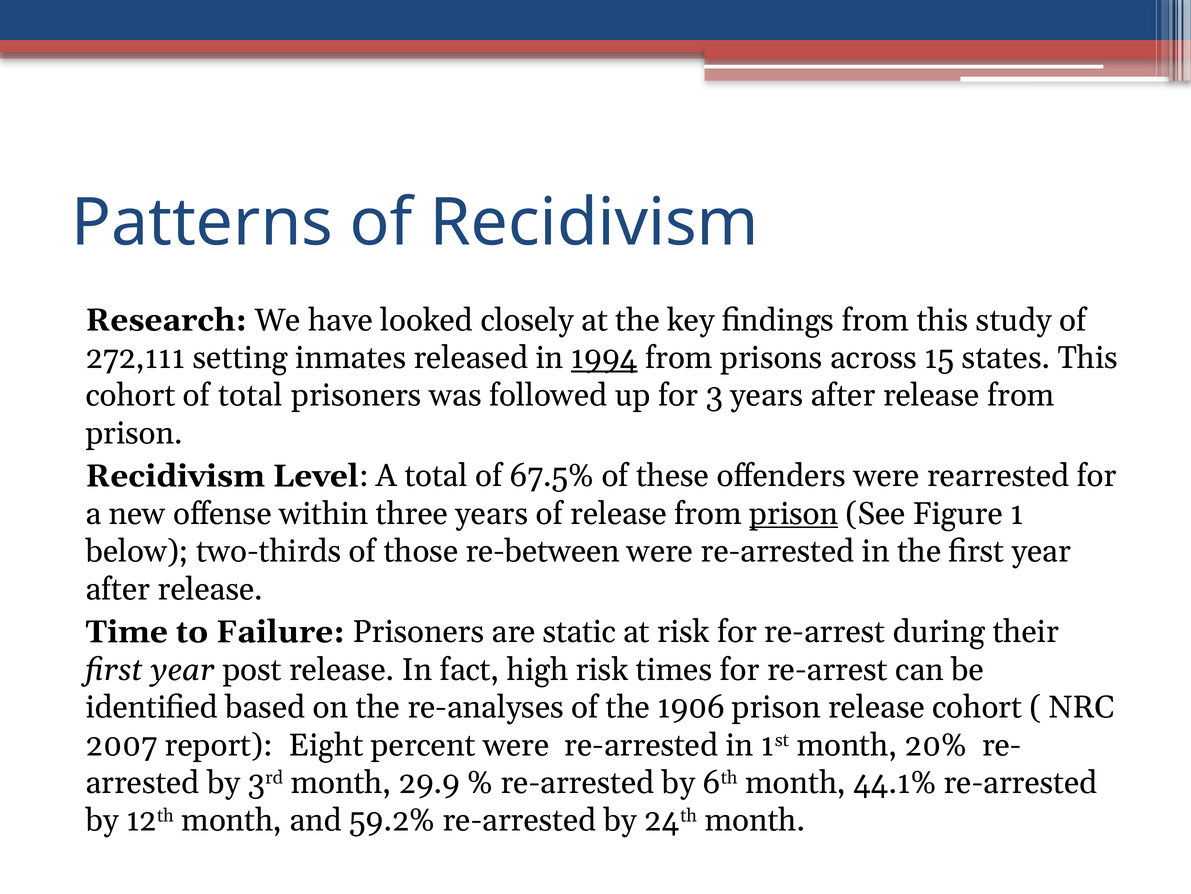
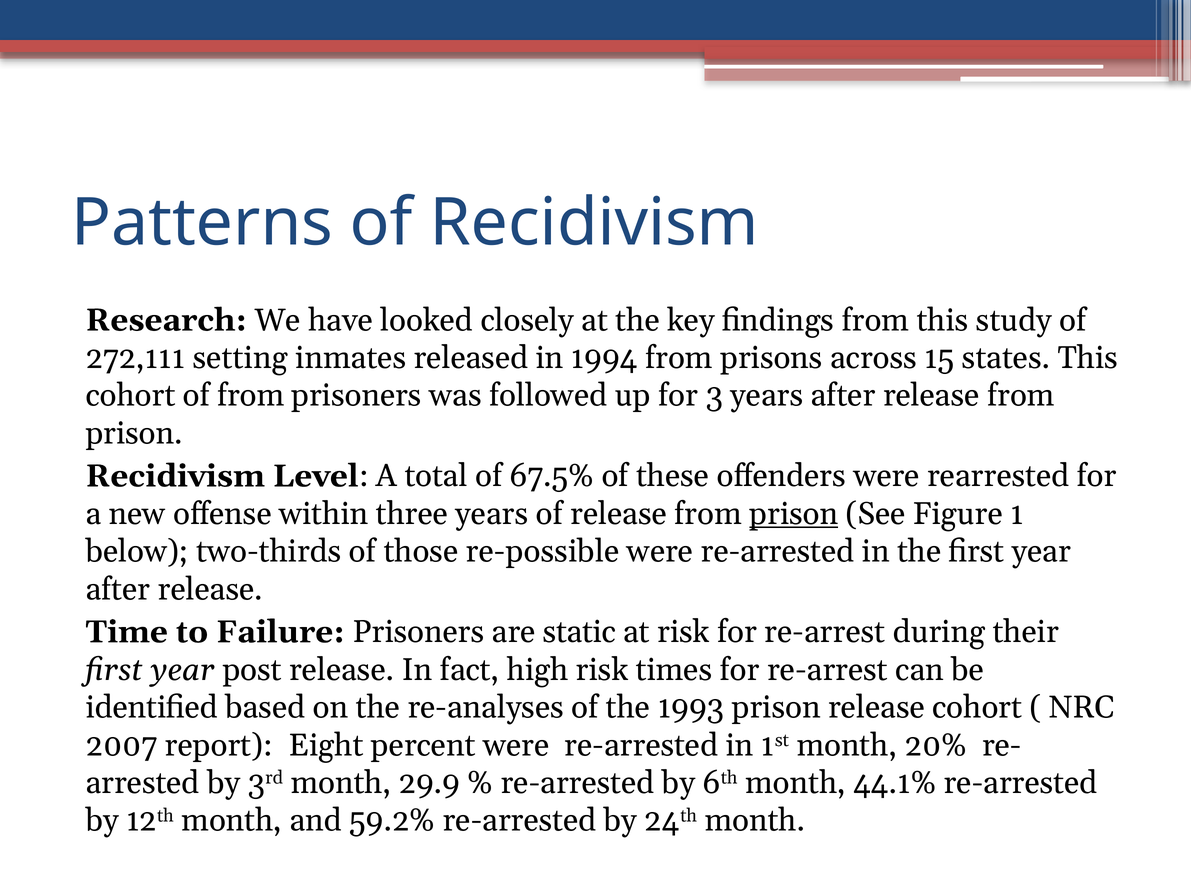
1994 underline: present -> none (604, 358)
of total: total -> from (251, 395)
re-between: re-between -> re-possible (543, 551)
1906: 1906 -> 1993 (691, 707)
